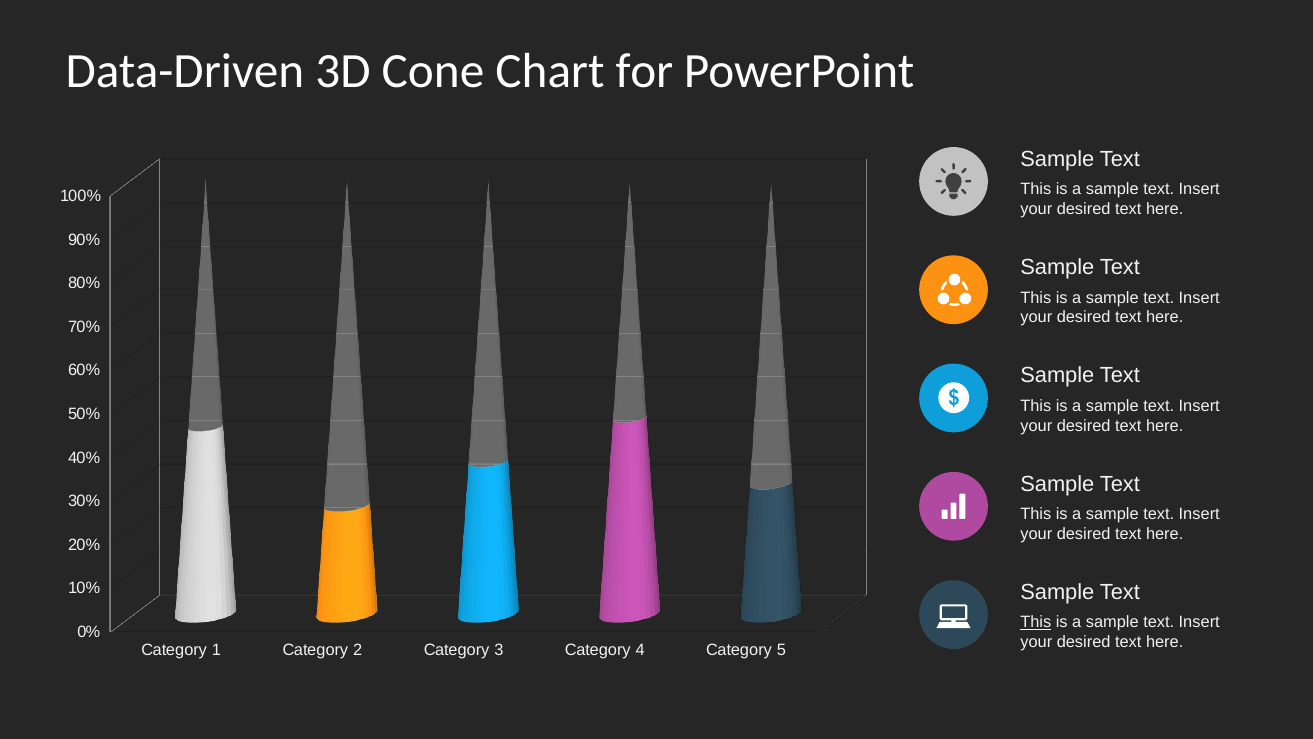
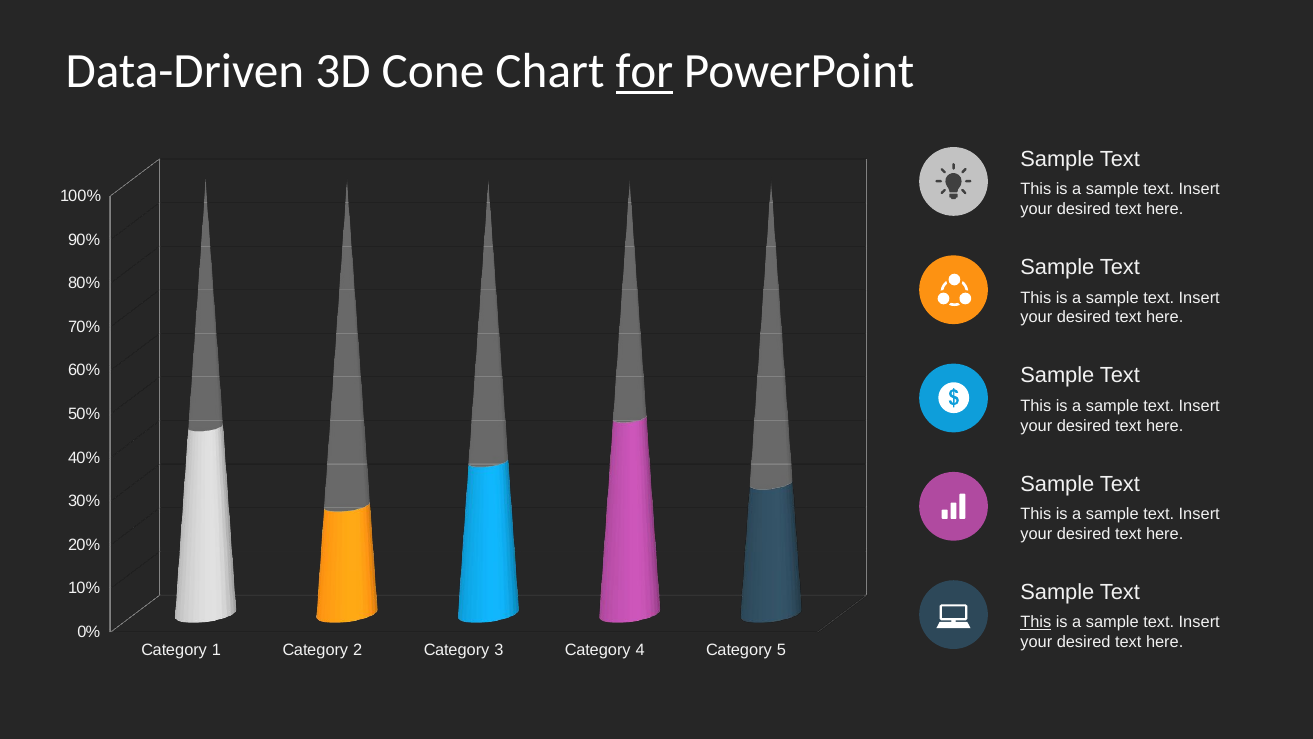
for underline: none -> present (644, 71)
